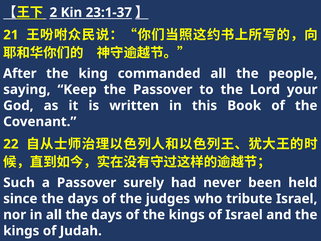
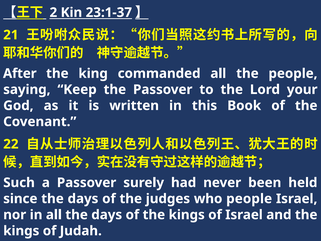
who tribute: tribute -> people (249, 199)
